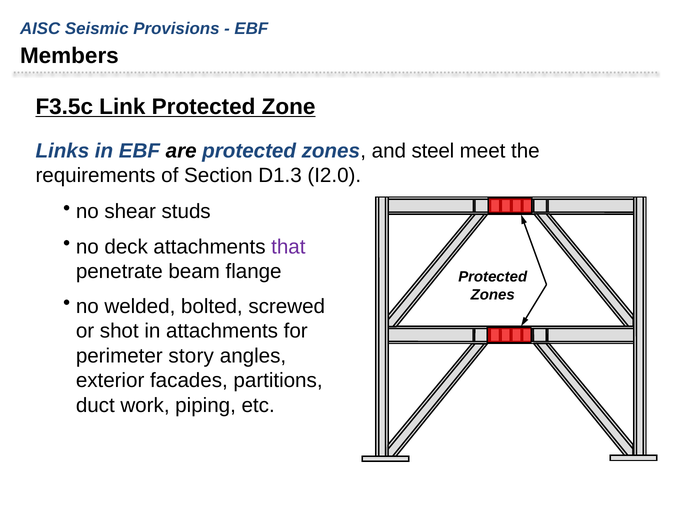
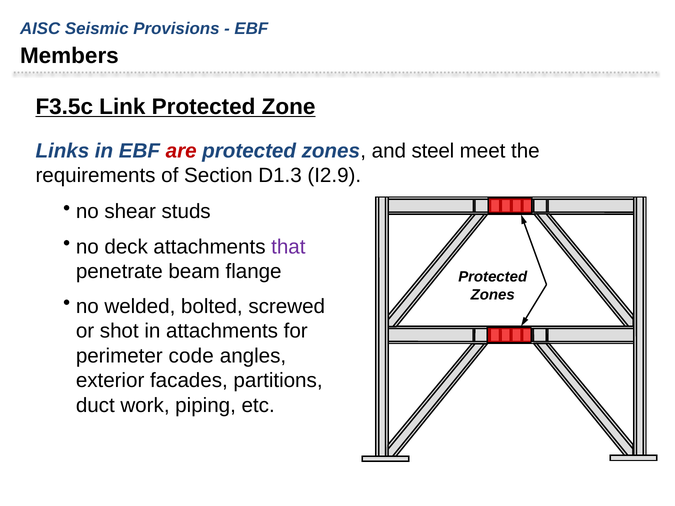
are colour: black -> red (181, 151)
I2.0: I2.0 -> I2.9 (334, 176)
story: story -> code (191, 356)
